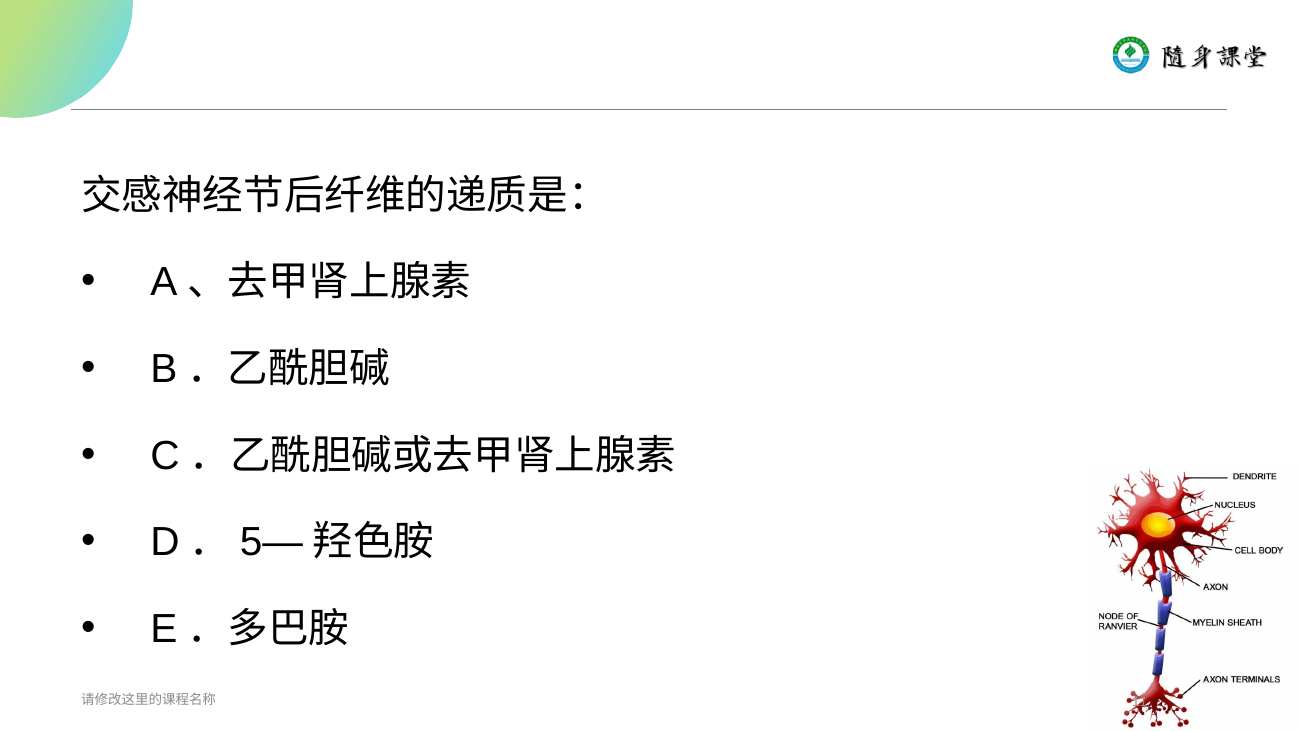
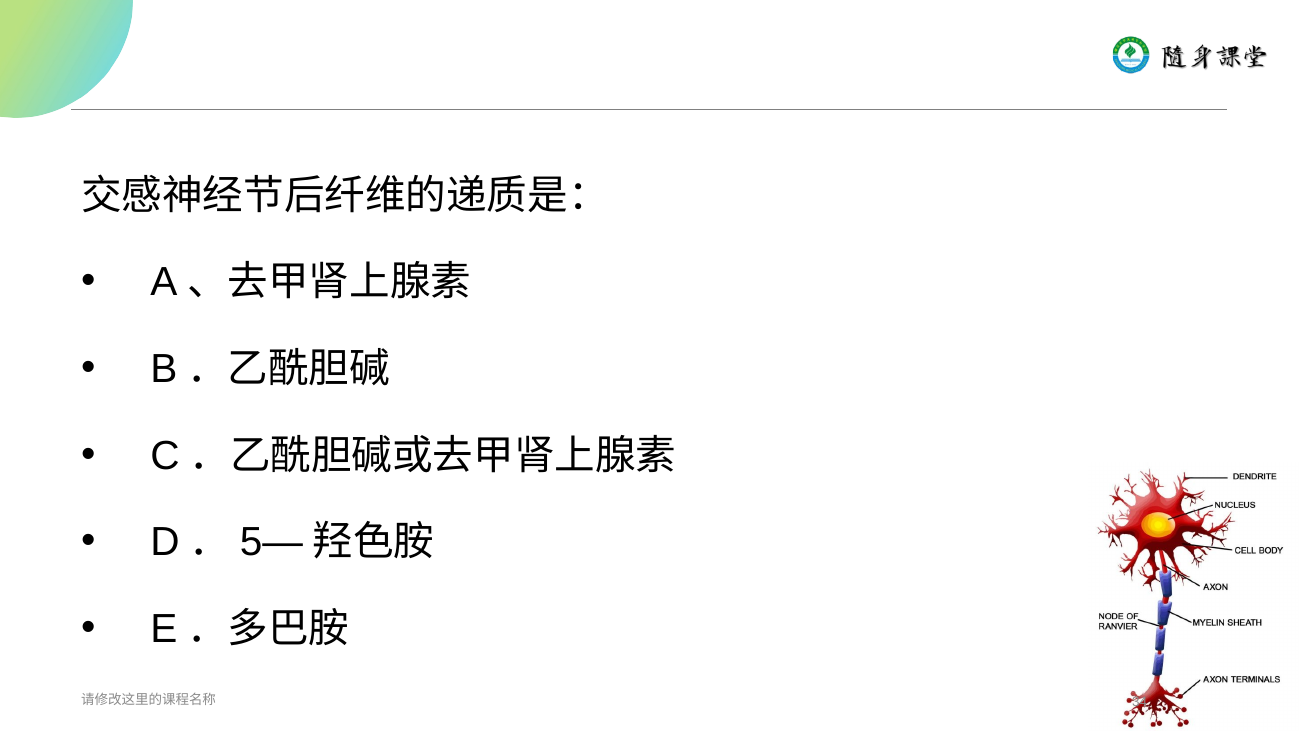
11: 11 -> 34 (1140, 701)
